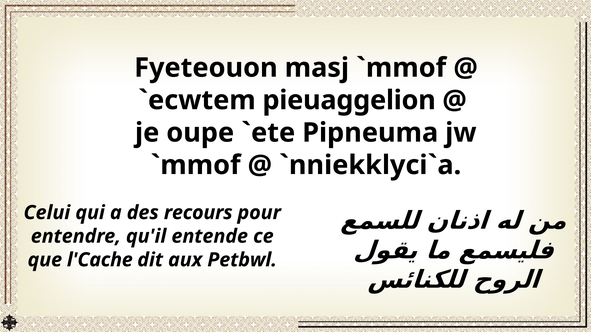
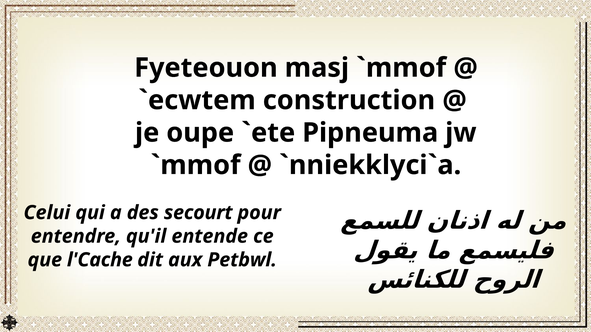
pieuaggelion: pieuaggelion -> construction (349, 100)
recours: recours -> secourt (198, 213)
